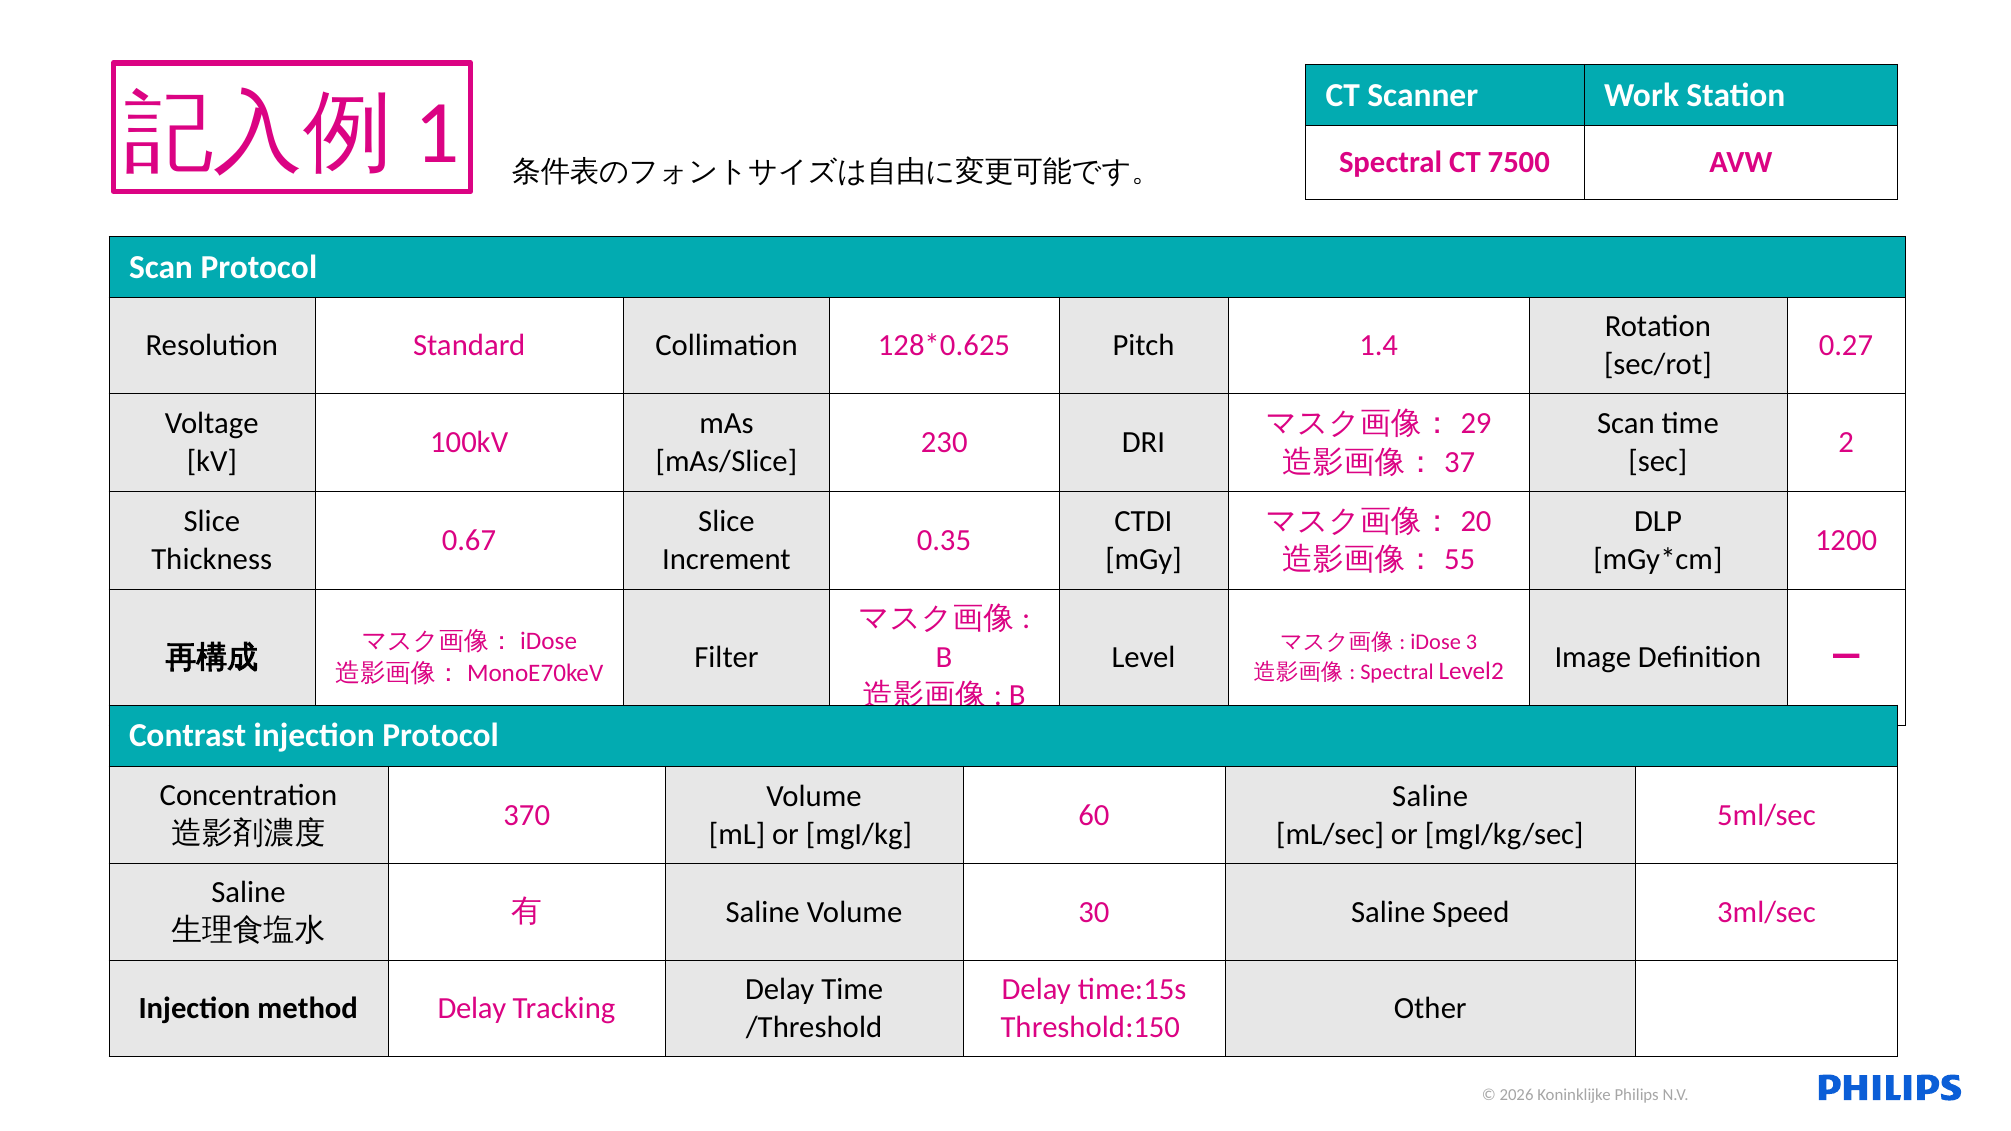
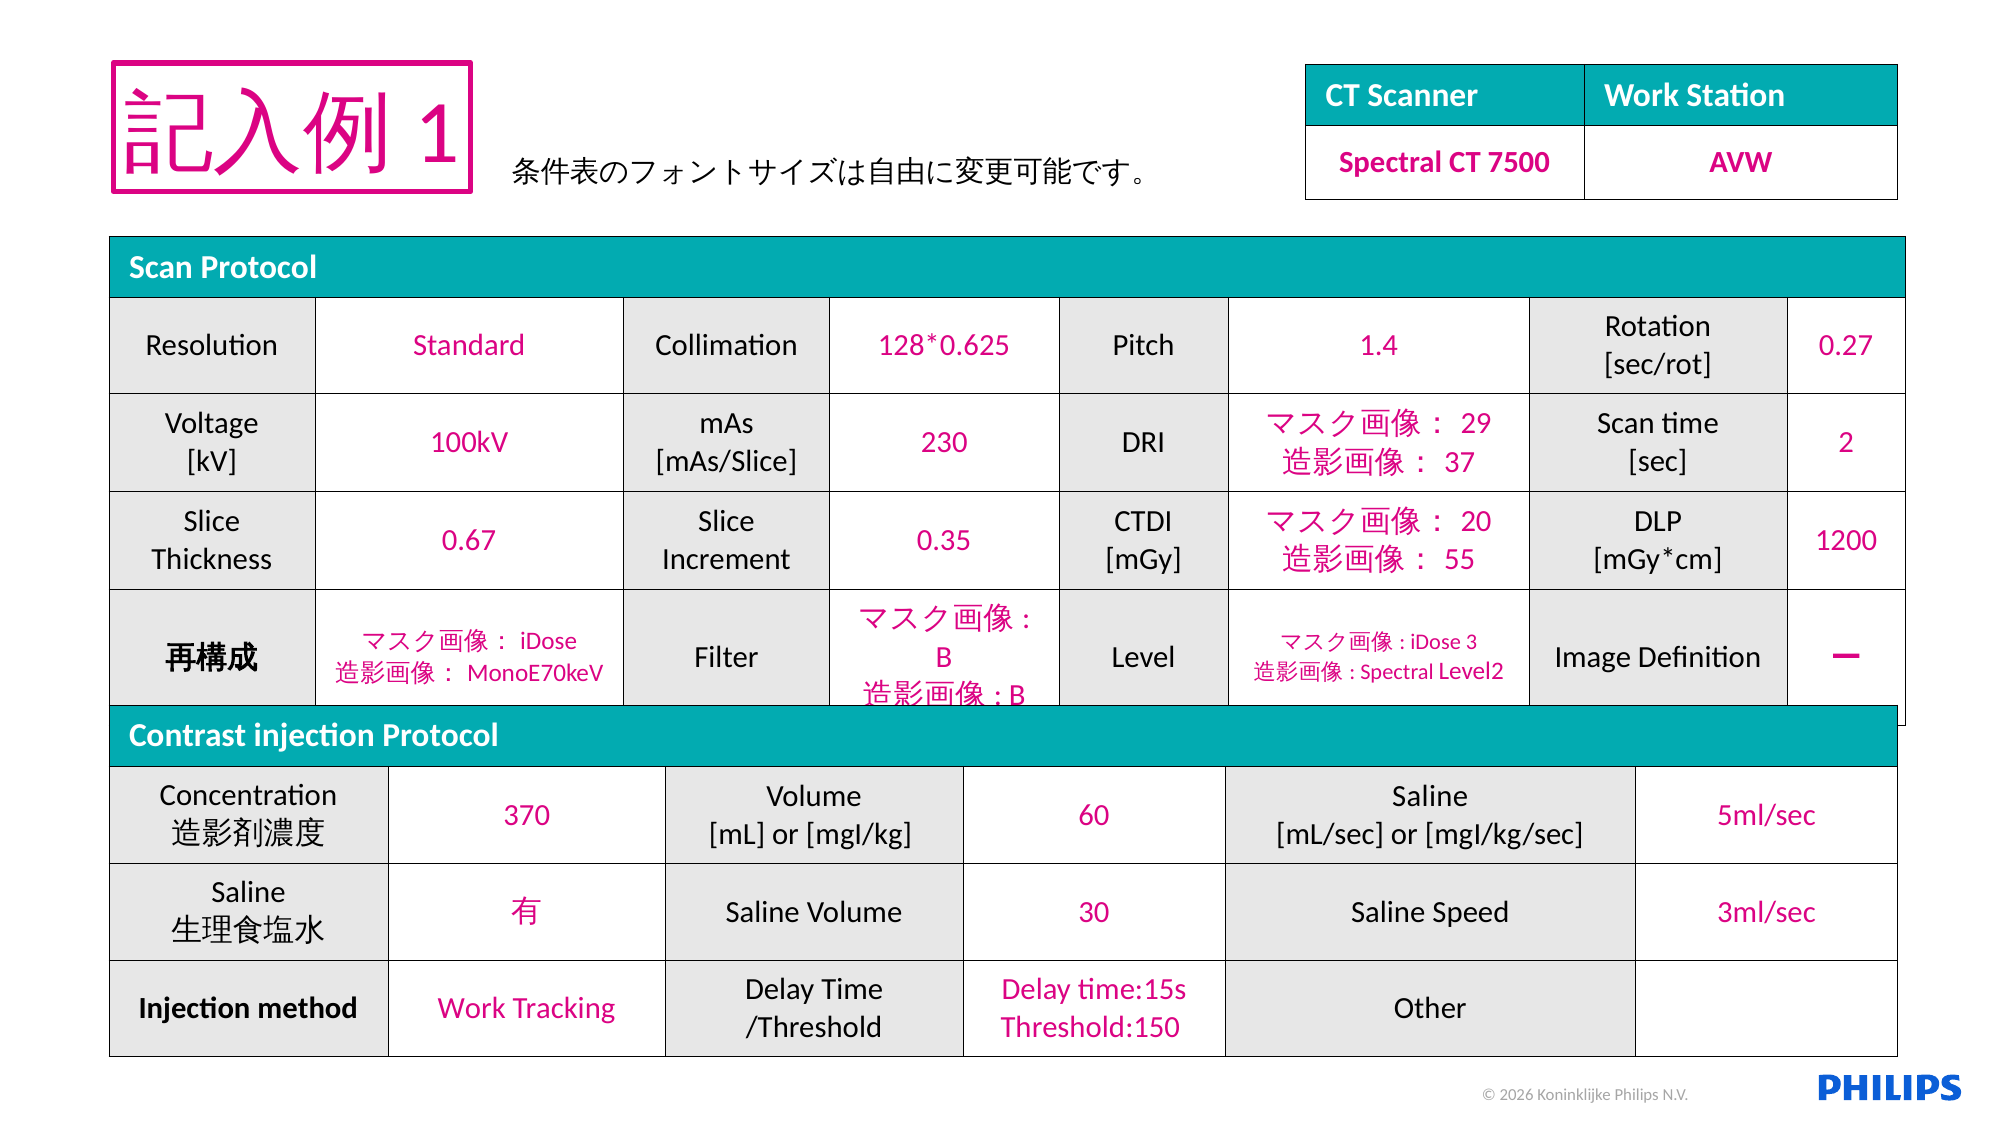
method Delay: Delay -> Work (472, 1009)
